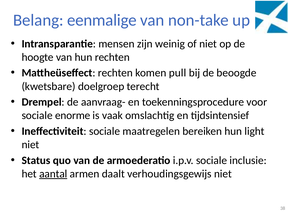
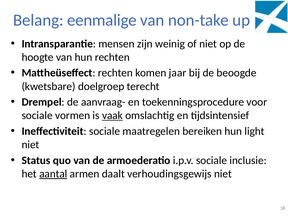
pull: pull -> jaar (178, 73)
enorme: enorme -> vormen (73, 115)
vaak underline: none -> present (112, 115)
